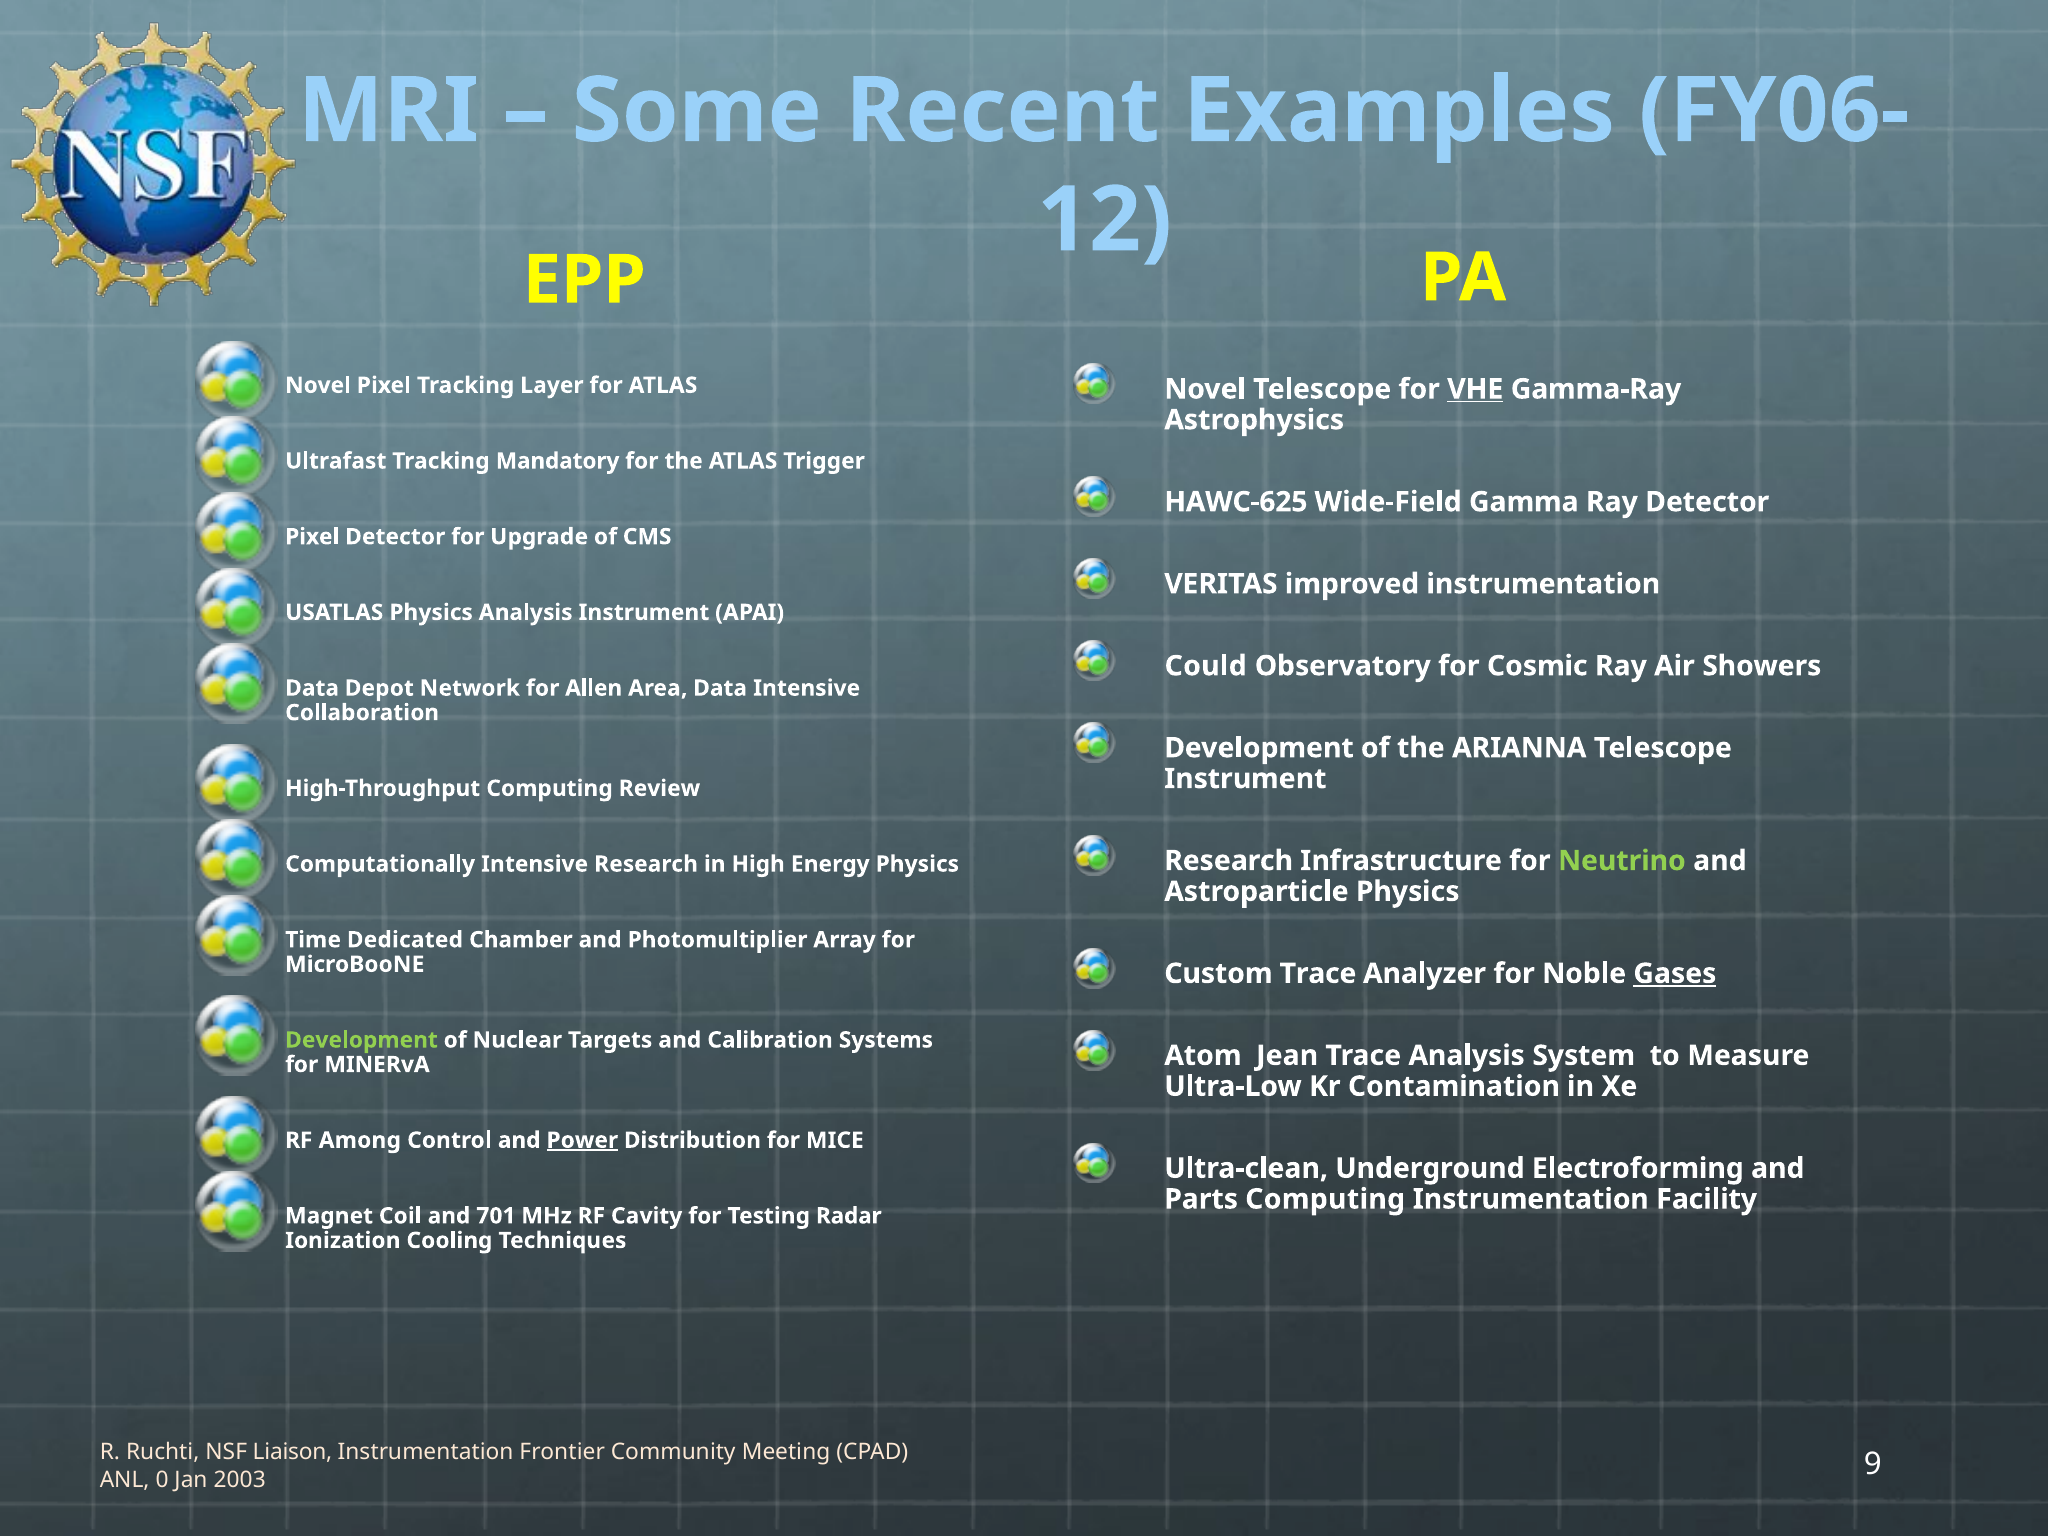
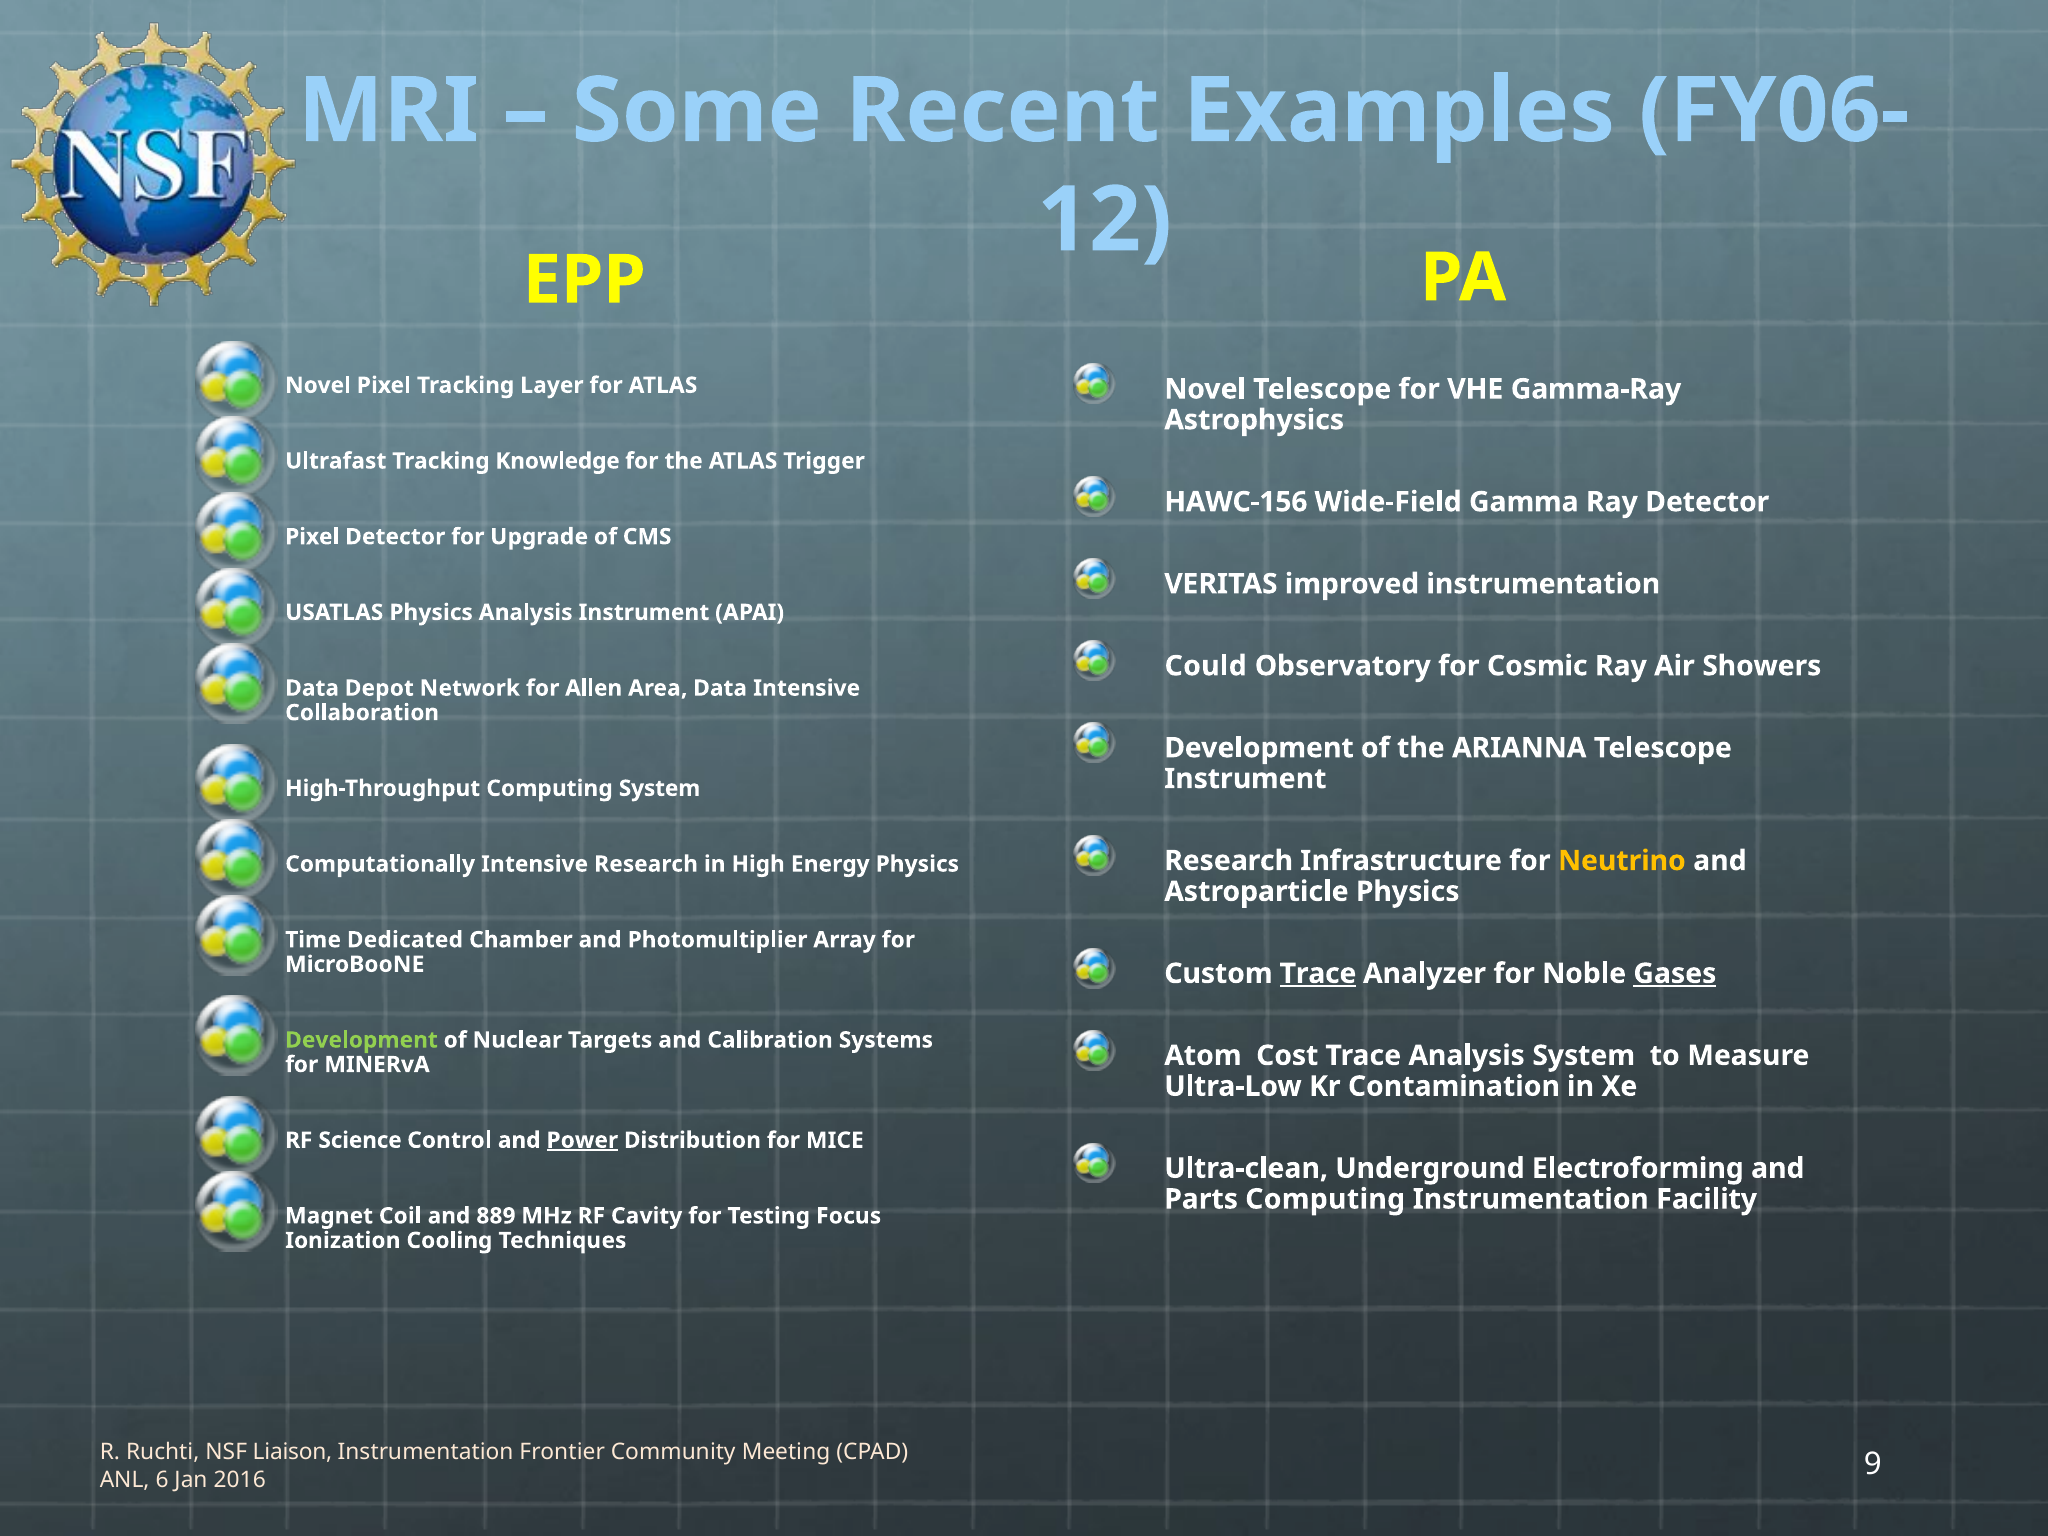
VHE underline: present -> none (1475, 389)
Mandatory: Mandatory -> Knowledge (558, 461)
HAWC-625: HAWC-625 -> HAWC-156 (1236, 502)
Computing Review: Review -> System (660, 788)
Neutrino colour: light green -> yellow (1622, 861)
Trace underline: none -> present (1318, 974)
Jean: Jean -> Cost (1287, 1056)
Among: Among -> Science (360, 1140)
701: 701 -> 889 (496, 1216)
Radar: Radar -> Focus (849, 1216)
0: 0 -> 6 (162, 1480)
2003: 2003 -> 2016 (240, 1480)
